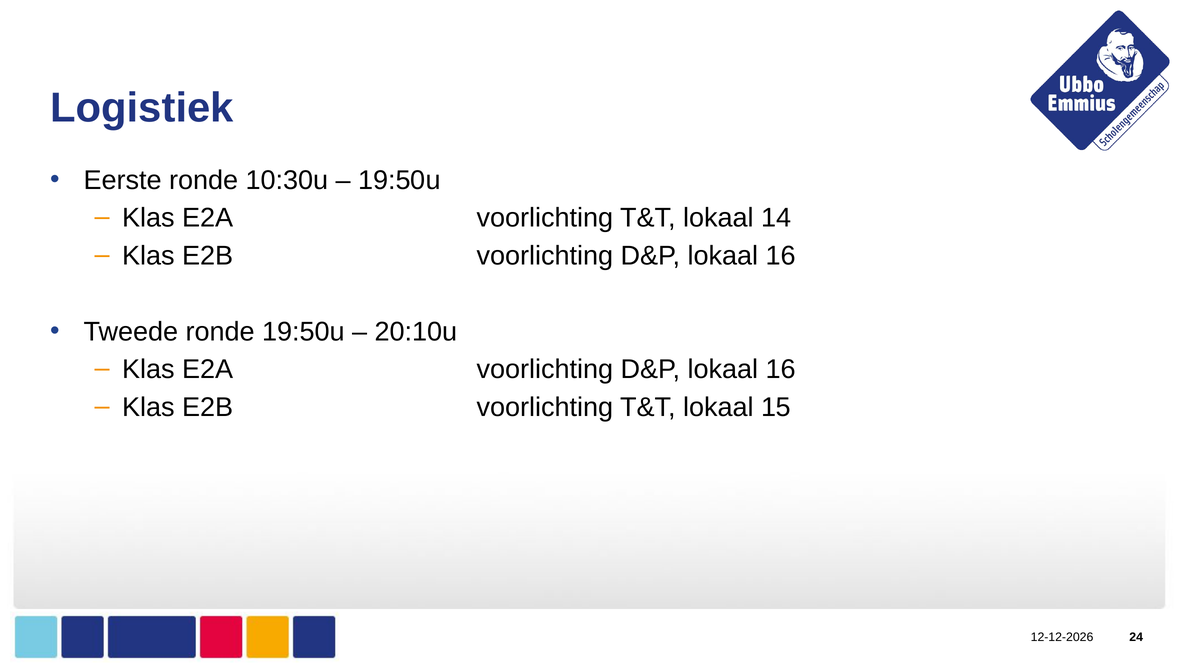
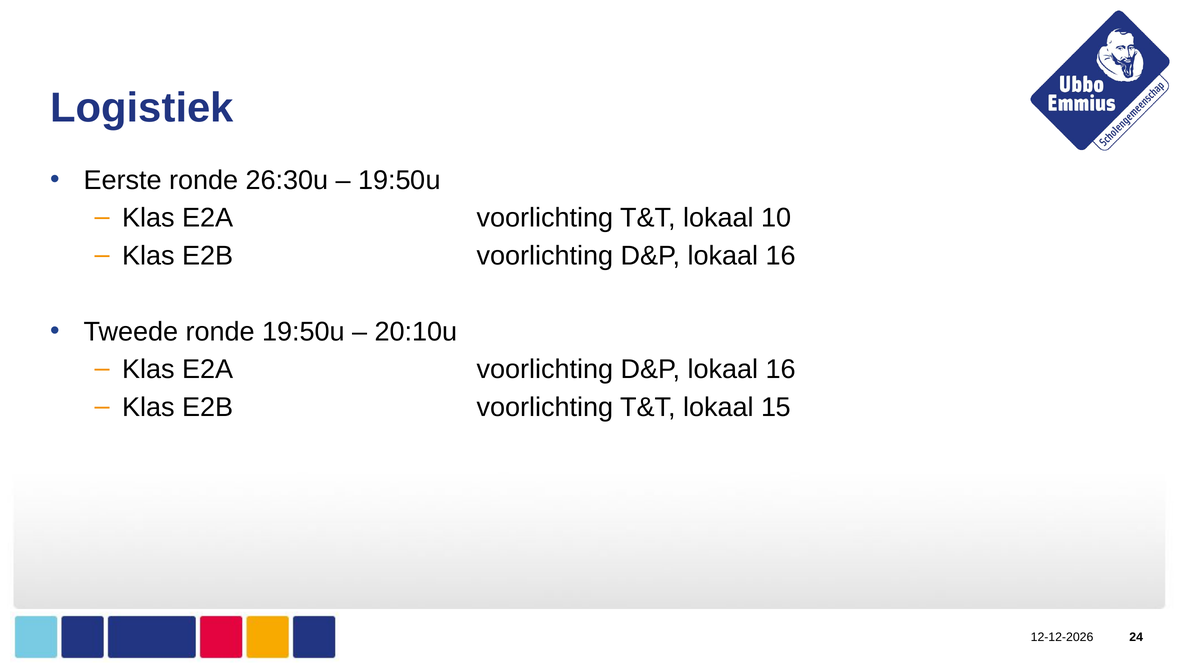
10:30u: 10:30u -> 26:30u (287, 180)
14: 14 -> 10 (776, 218)
